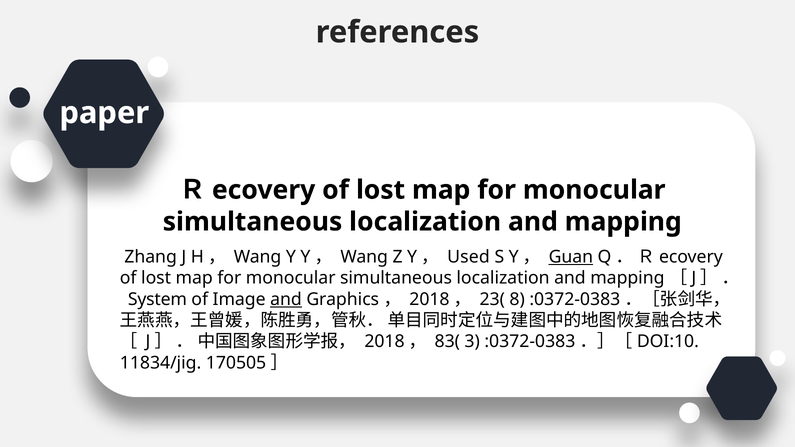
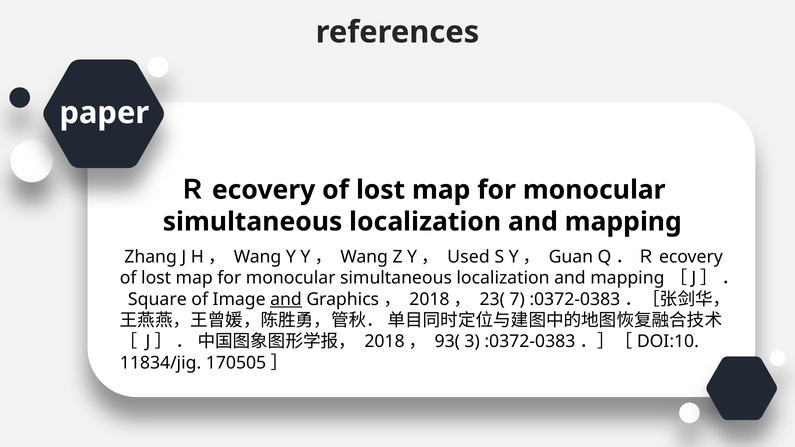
Guan underline: present -> none (571, 257)
System: System -> Square (157, 299)
8: 8 -> 7 (517, 299)
83(: 83( -> 93( (447, 342)
